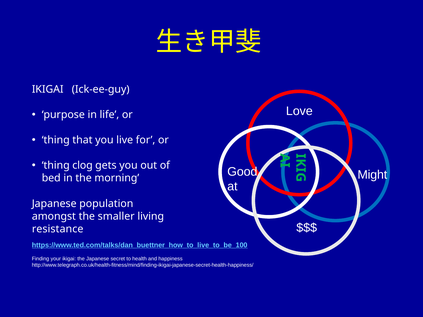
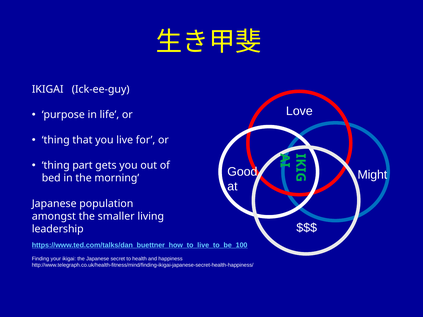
clog: clog -> part (82, 166)
resistance: resistance -> leadership (58, 229)
